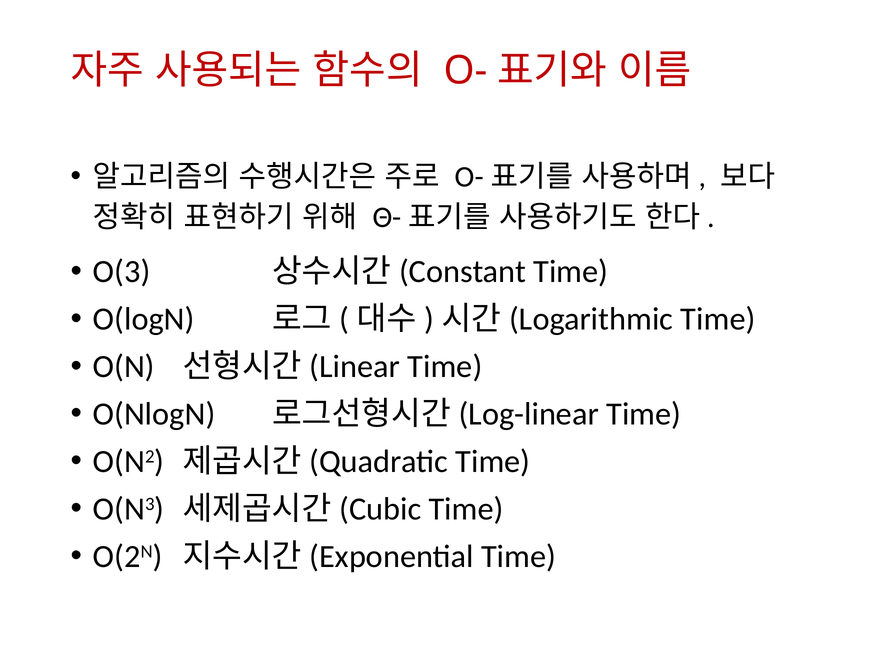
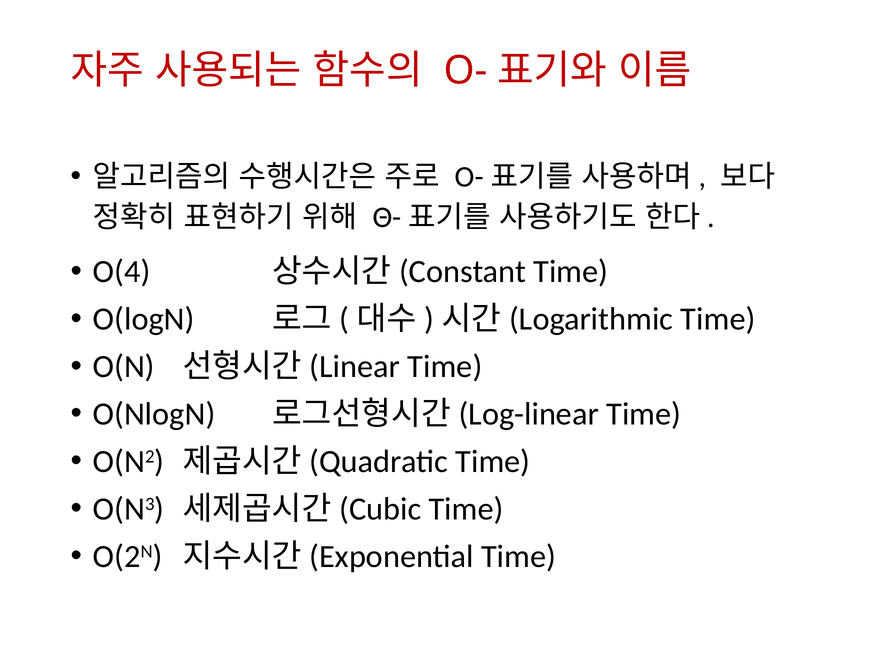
O(3: O(3 -> O(4 (122, 272)
